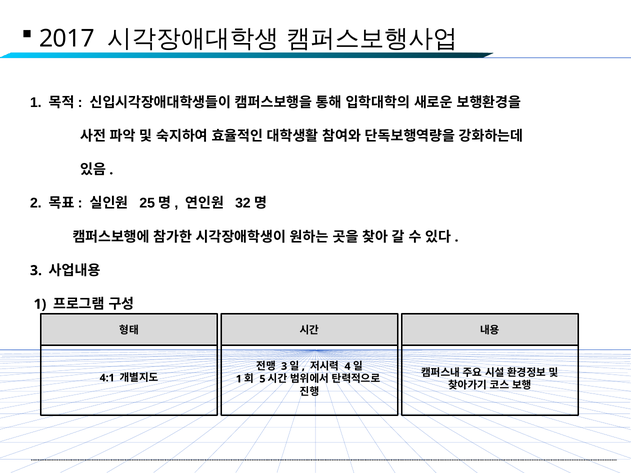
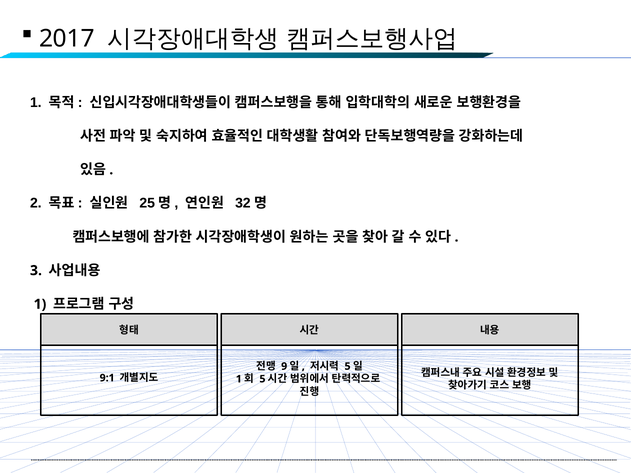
3: 3 -> 9 (284, 367)
4: 4 -> 5 (348, 367)
4:1: 4:1 -> 9:1 (107, 378)
